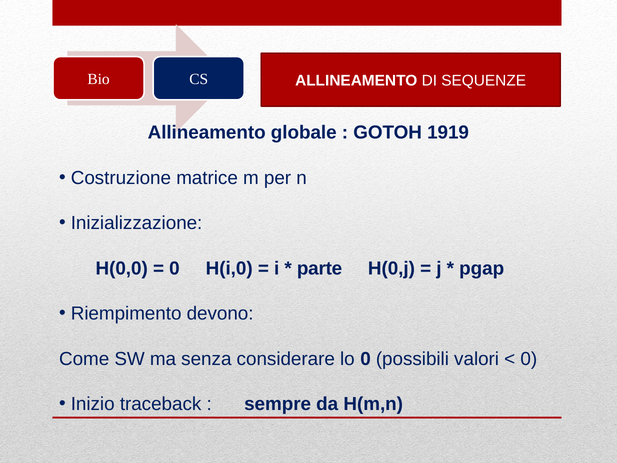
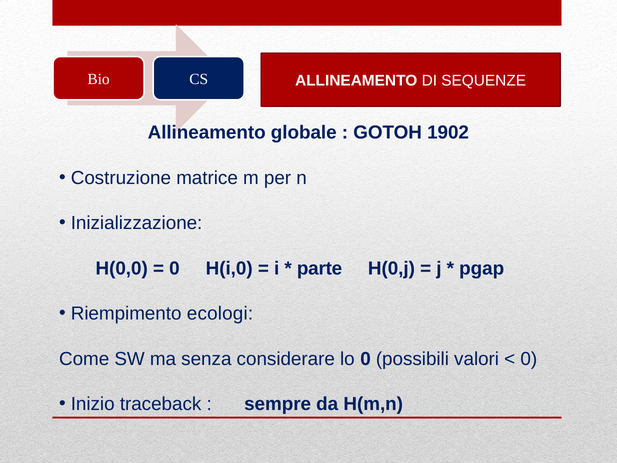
1919: 1919 -> 1902 (448, 133)
devono: devono -> ecologi (220, 314)
